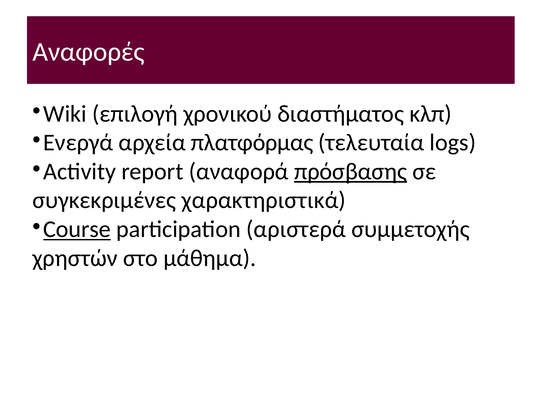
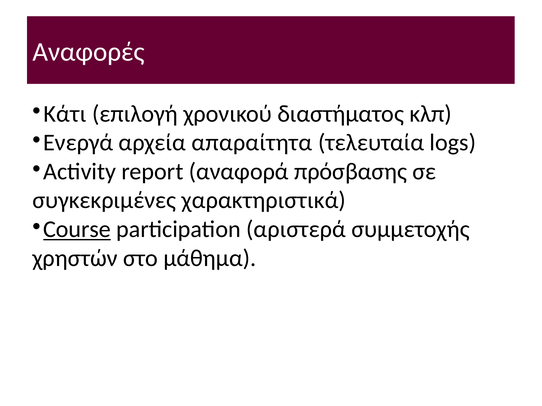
Wiki: Wiki -> Κάτι (65, 114)
πλατφόρμας: πλατφόρμας -> απαραίτητα (252, 143)
πρόσβασης underline: present -> none (351, 172)
